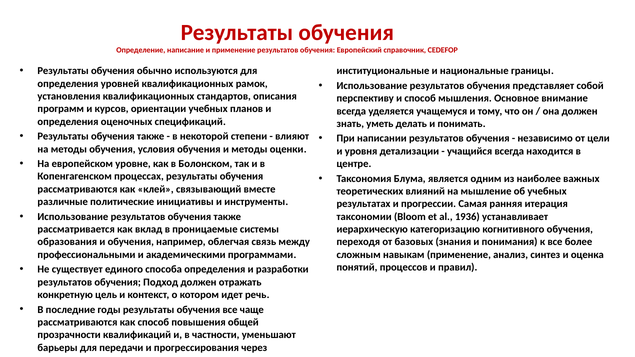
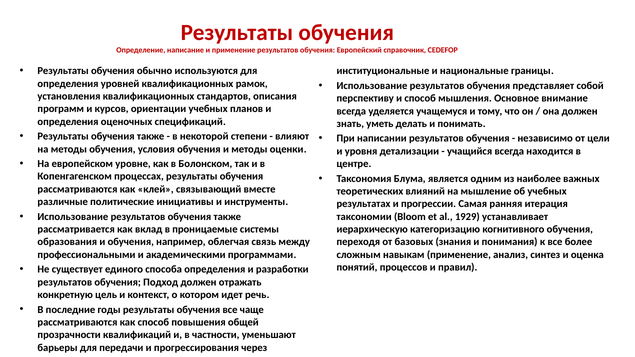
1936: 1936 -> 1929 (467, 217)
